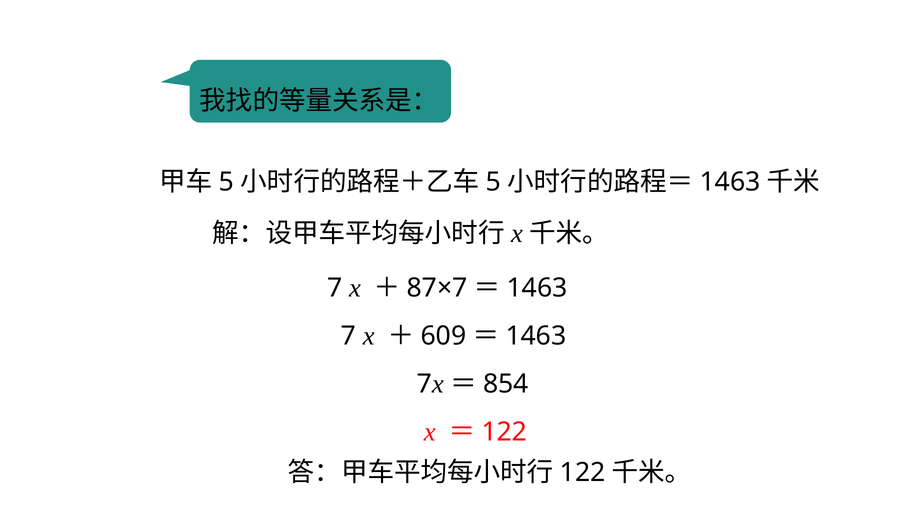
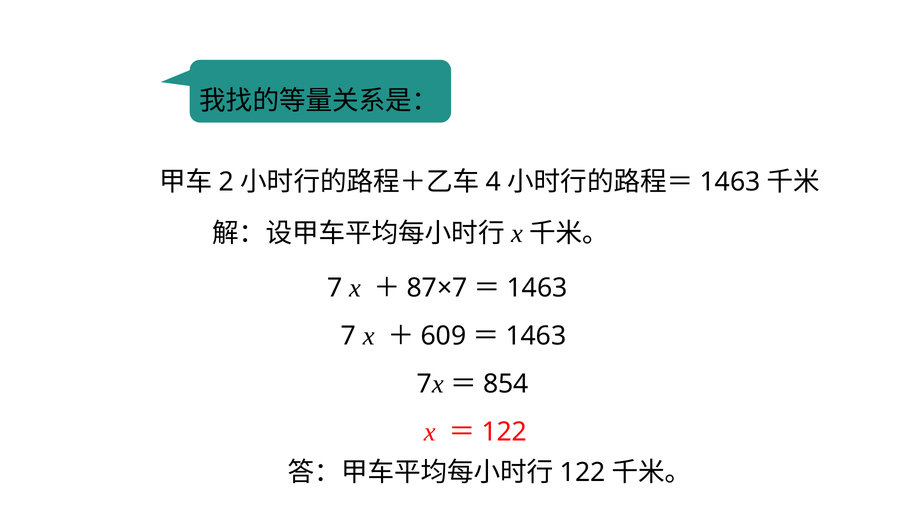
5: 5 -> 2 (226, 182)
5: 5 -> 4 (493, 182)
